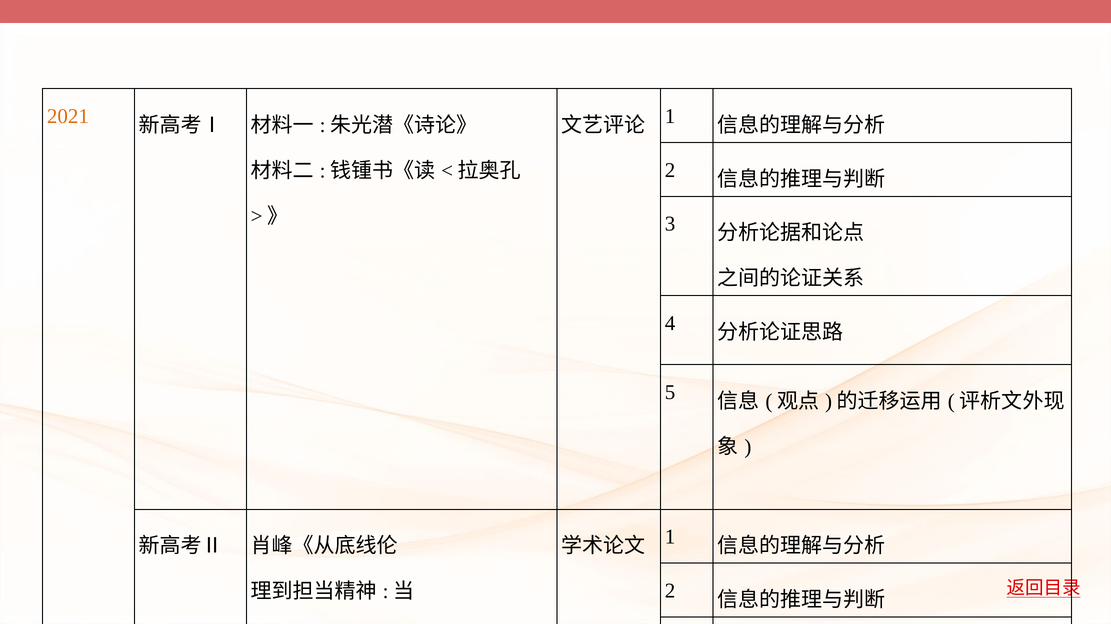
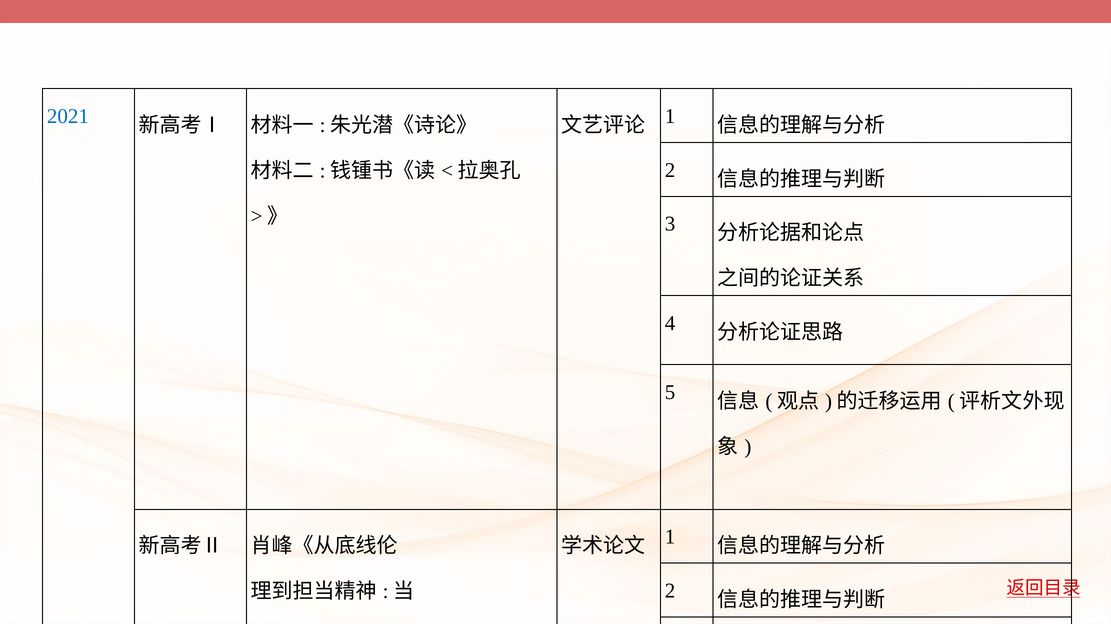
2021 colour: orange -> blue (68, 116)
